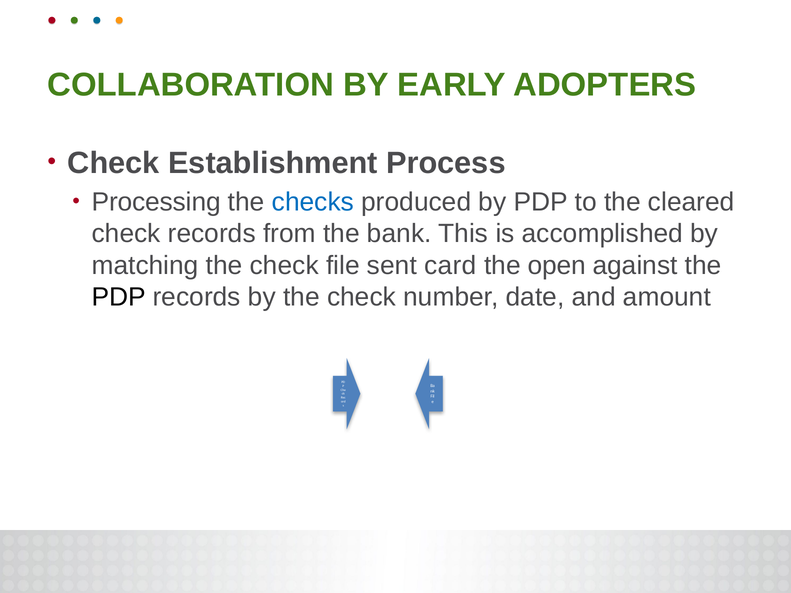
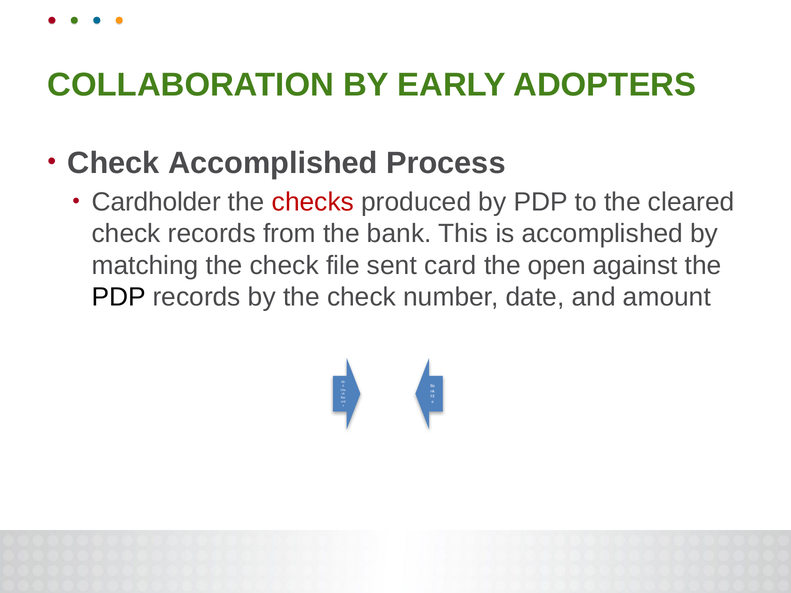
Check Establishment: Establishment -> Accomplished (273, 163)
Processing: Processing -> Cardholder (156, 202)
checks colour: blue -> red (313, 202)
